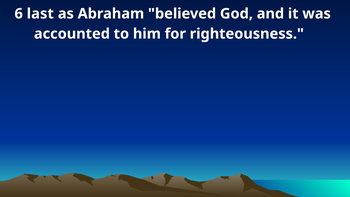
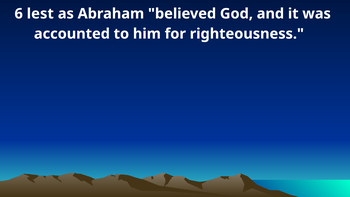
last: last -> lest (40, 14)
